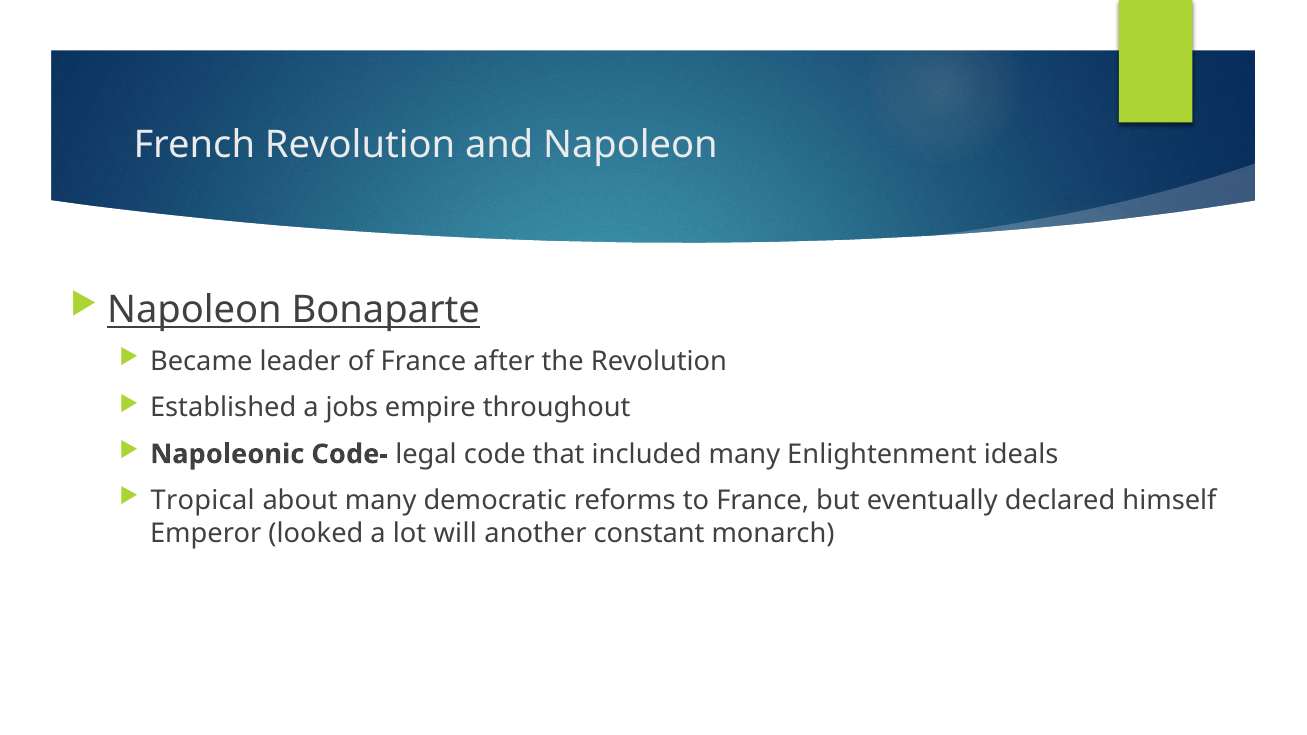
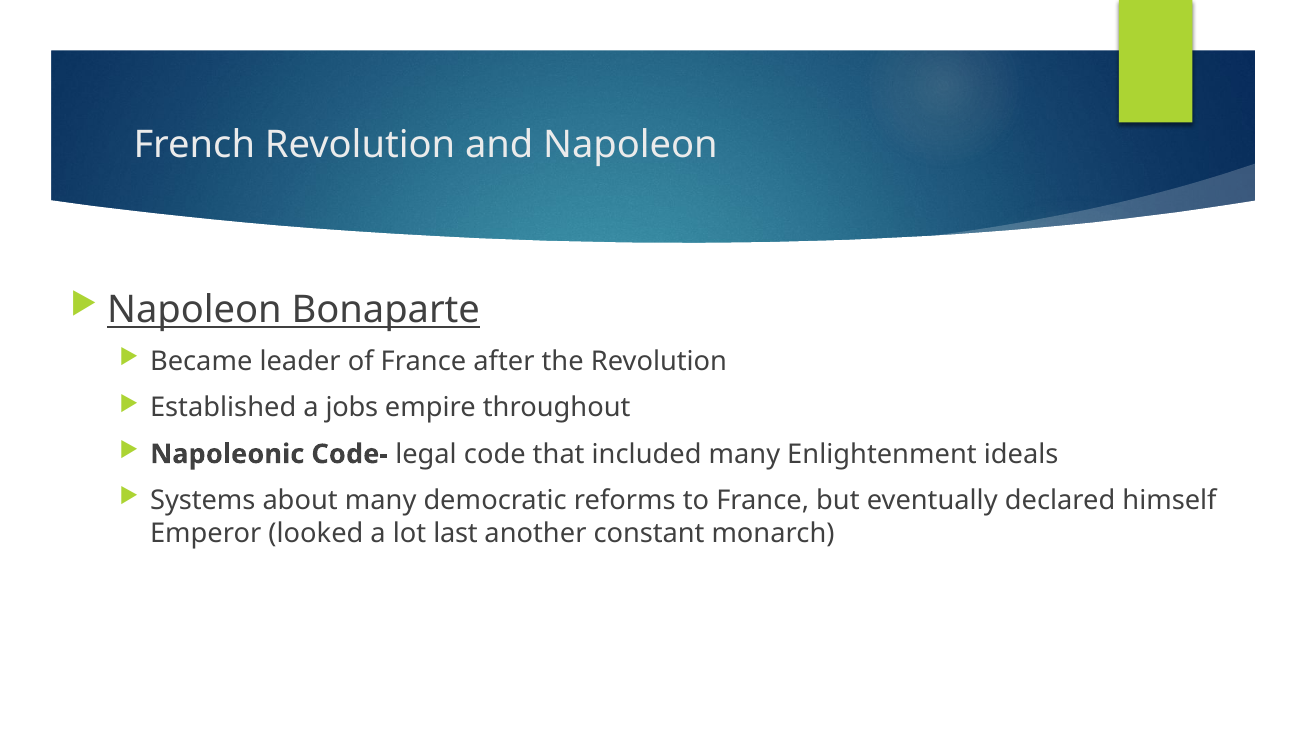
Tropical: Tropical -> Systems (203, 501)
will: will -> last (455, 533)
